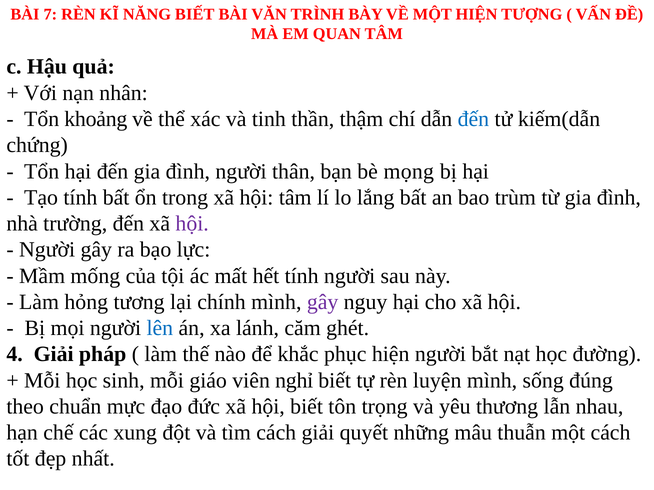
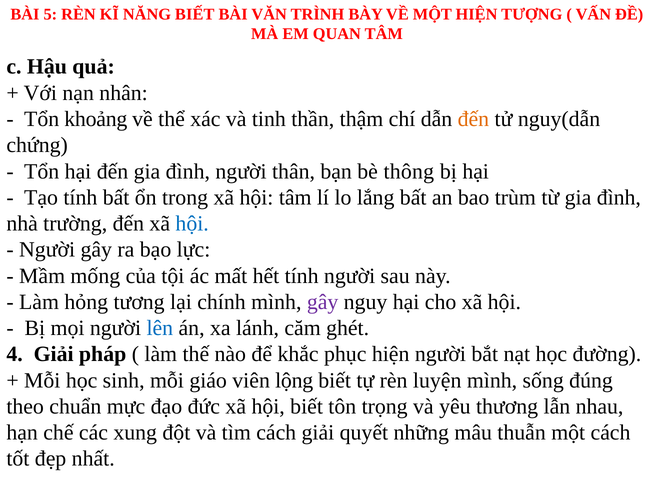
7: 7 -> 5 (50, 14)
đến colour: blue -> orange (473, 119)
kiếm(dẫn: kiếm(dẫn -> nguy(dẫn (559, 119)
mọng: mọng -> thông (409, 171)
hội colour: purple -> blue (192, 224)
nghỉ: nghỉ -> lộng (294, 381)
